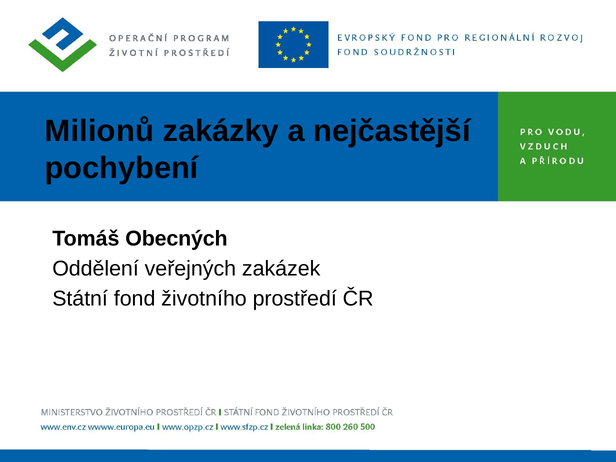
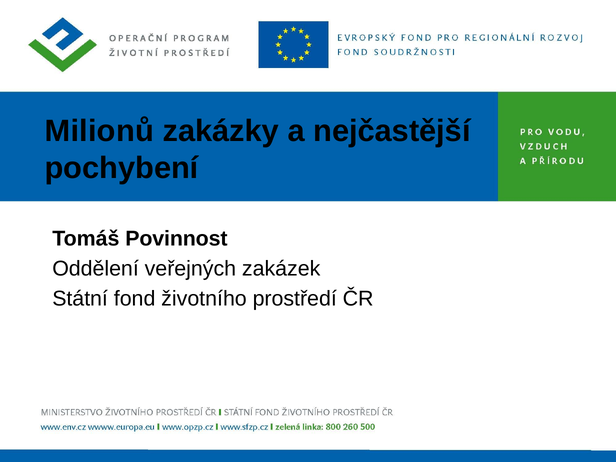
Obecných: Obecných -> Povinnost (176, 239)
